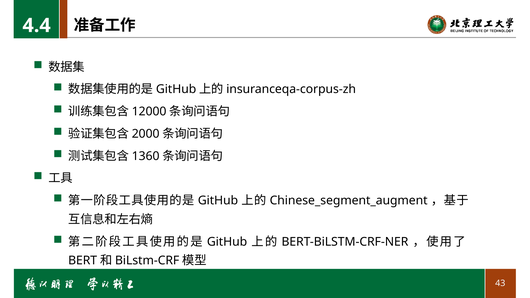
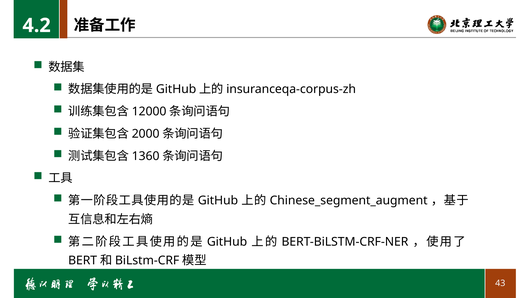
4.4: 4.4 -> 4.2 (37, 25)
